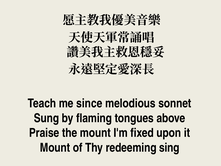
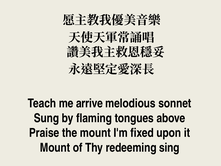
since: since -> arrive (89, 103)
